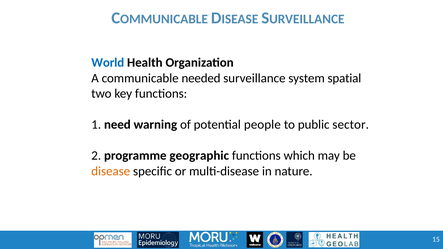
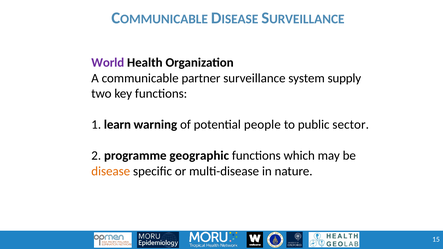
World colour: blue -> purple (108, 63)
needed: needed -> partner (201, 78)
spatial: spatial -> supply (344, 78)
need: need -> learn (117, 125)
